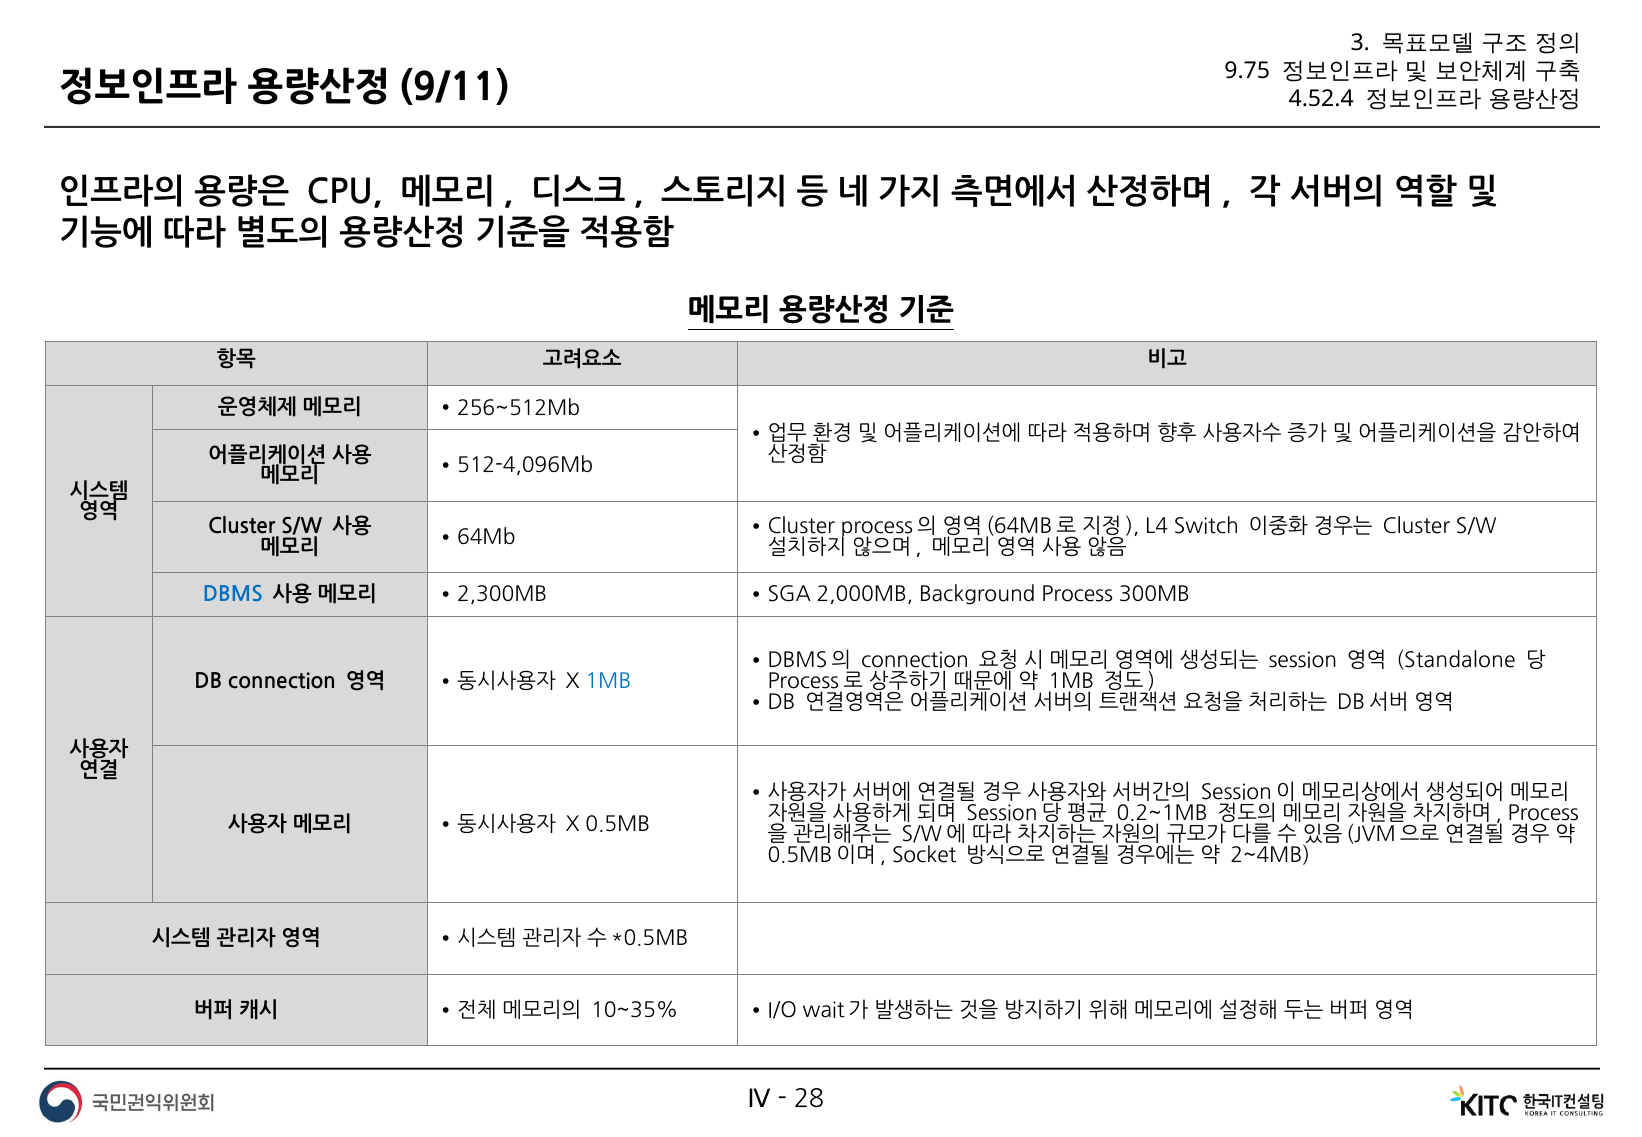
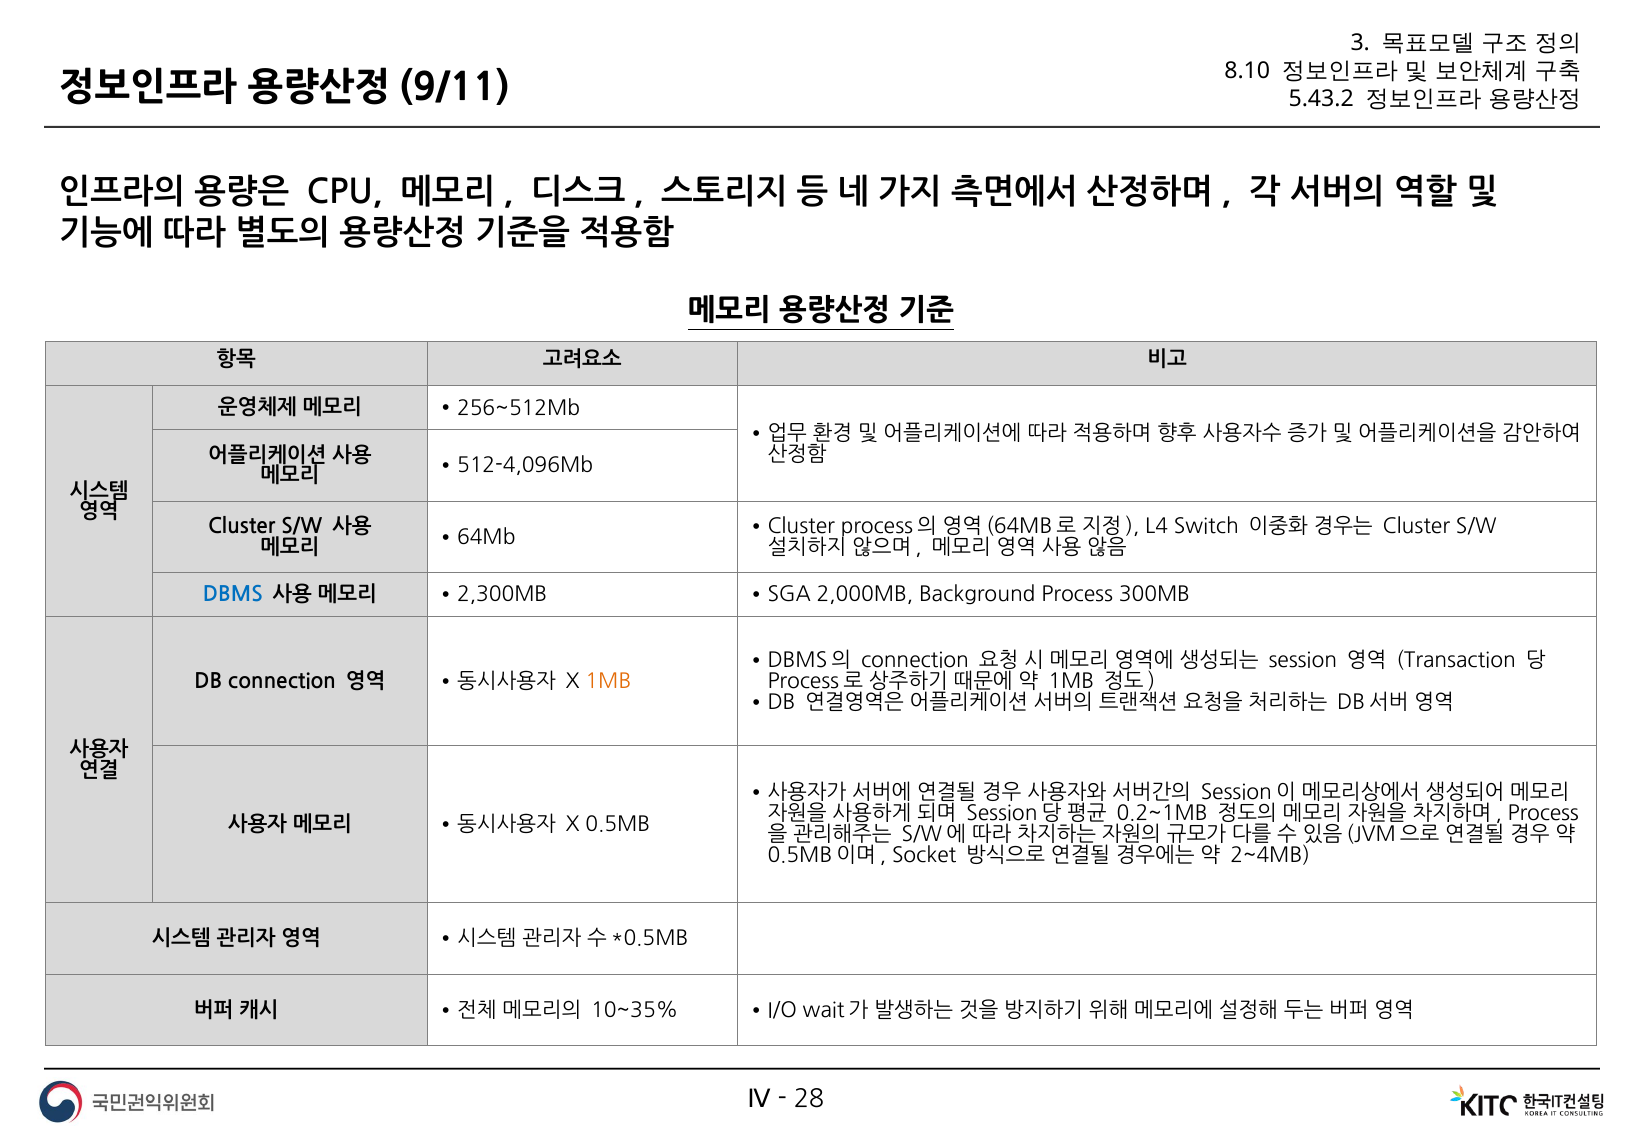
9.75: 9.75 -> 8.10 (1247, 71)
4.52.4: 4.52.4 -> 5.43.2 (1321, 99)
Standalone: Standalone -> Transaction (1456, 660)
1MB colour: blue -> orange (608, 681)
